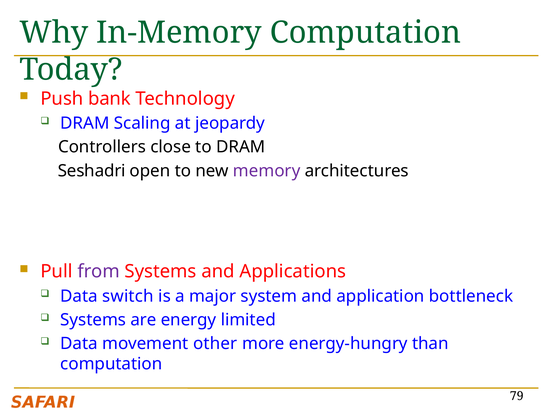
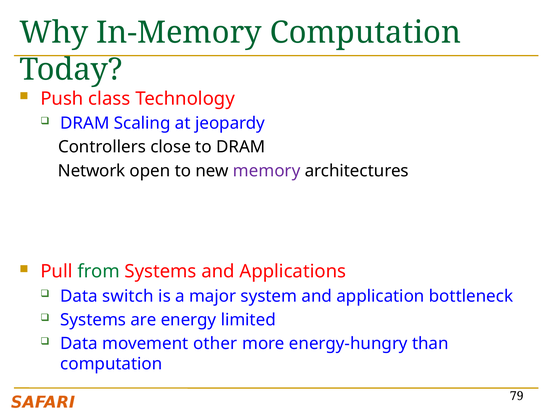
bank: bank -> class (109, 99)
Seshadri: Seshadri -> Network (92, 171)
from colour: purple -> green (99, 272)
